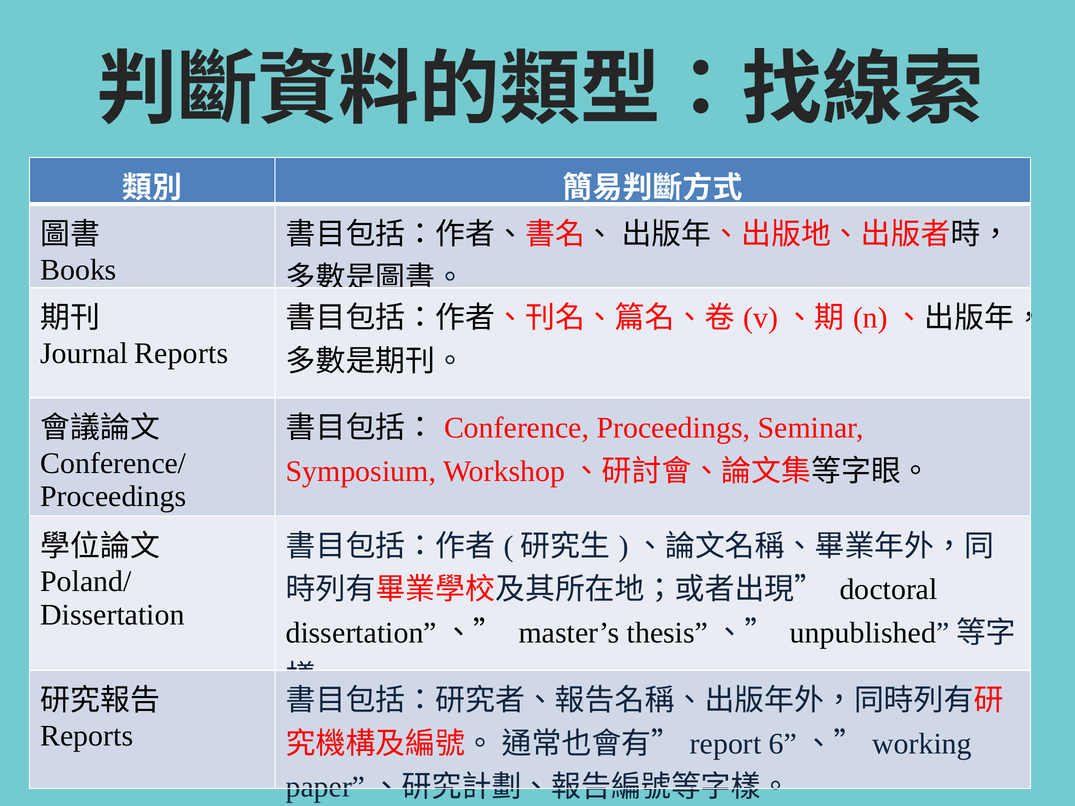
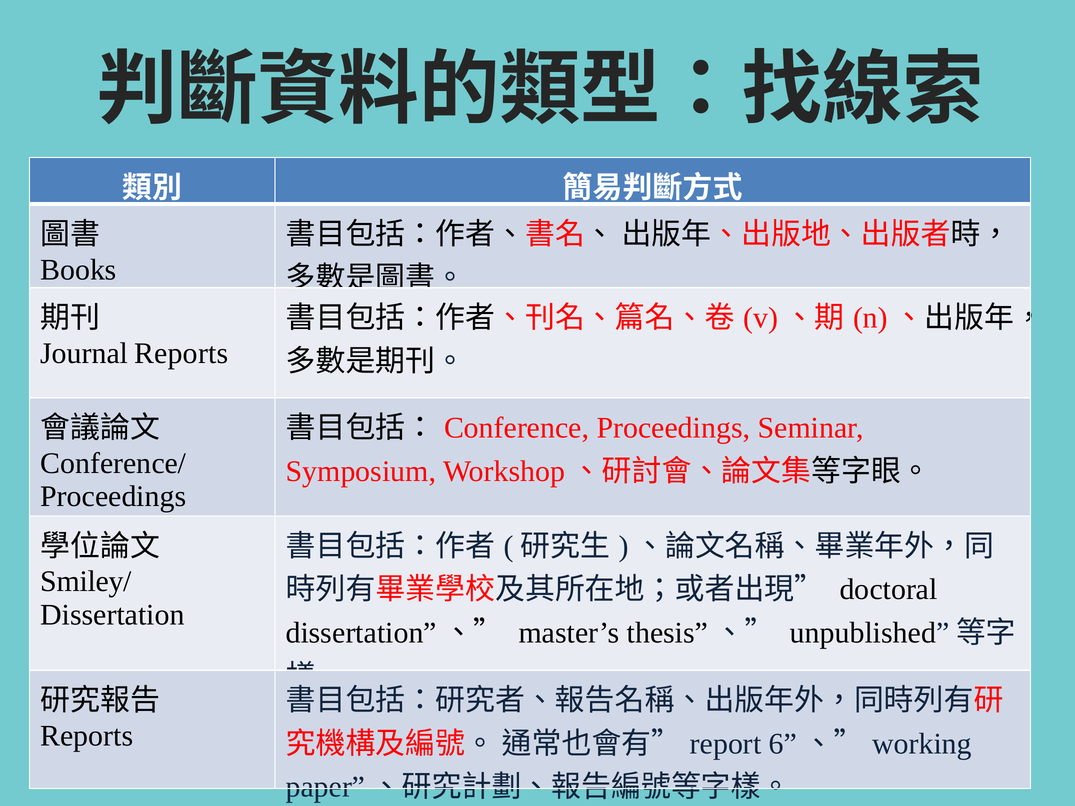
Poland/: Poland/ -> Smiley/ (86, 582)
